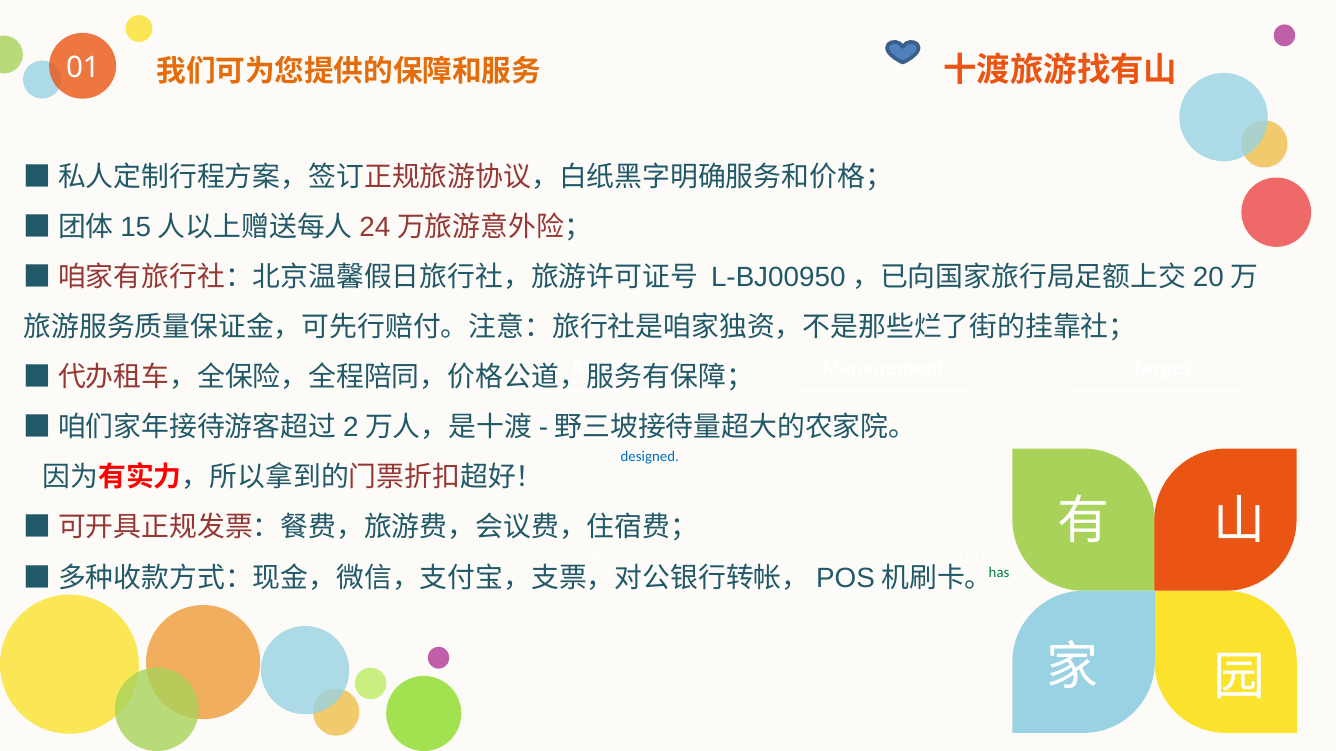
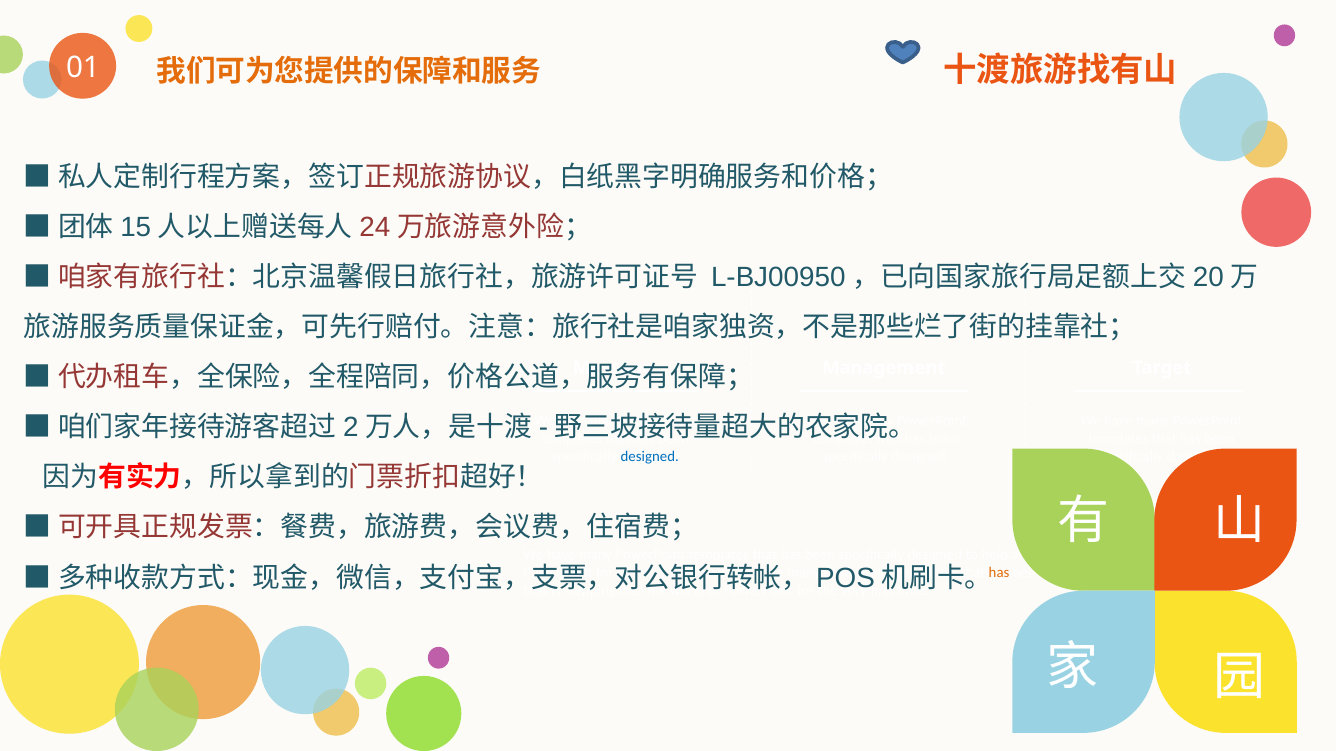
has colour: green -> orange (999, 573)
